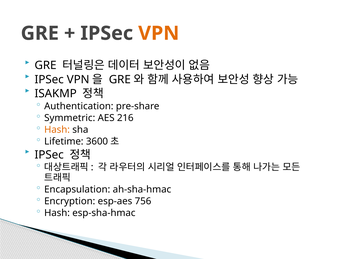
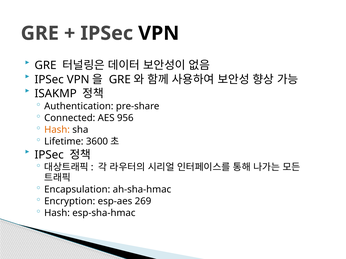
VPN colour: orange -> black (159, 33)
Symmetric: Symmetric -> Connected (70, 118)
216: 216 -> 956 (125, 118)
756: 756 -> 269 (143, 202)
